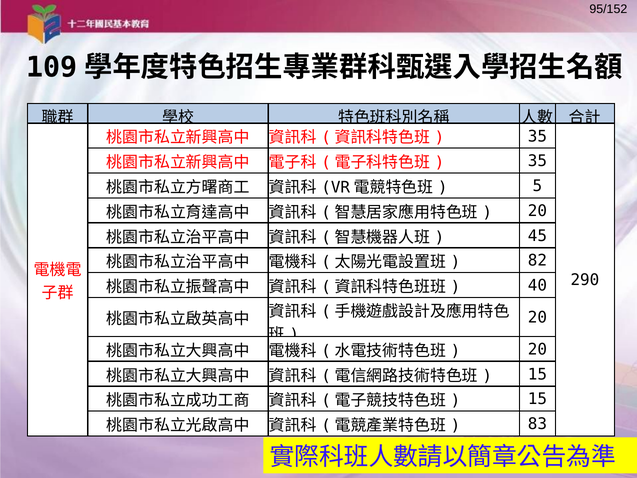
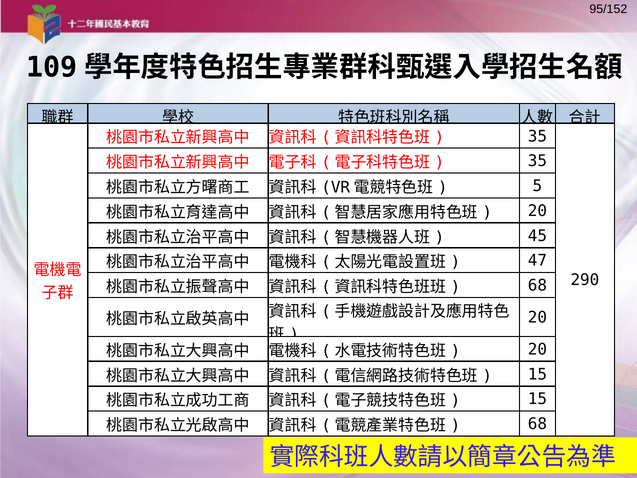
82: 82 -> 47 (537, 261)
40: 40 -> 68 (537, 285)
83: 83 -> 68 (537, 424)
